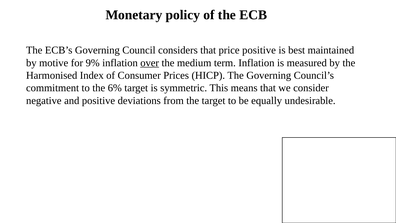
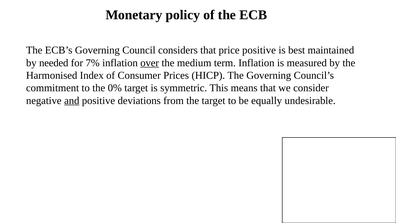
motive: motive -> needed (54, 63)
9%: 9% -> 7% (93, 63)
6%: 6% -> 0% (115, 88)
and underline: none -> present (72, 100)
